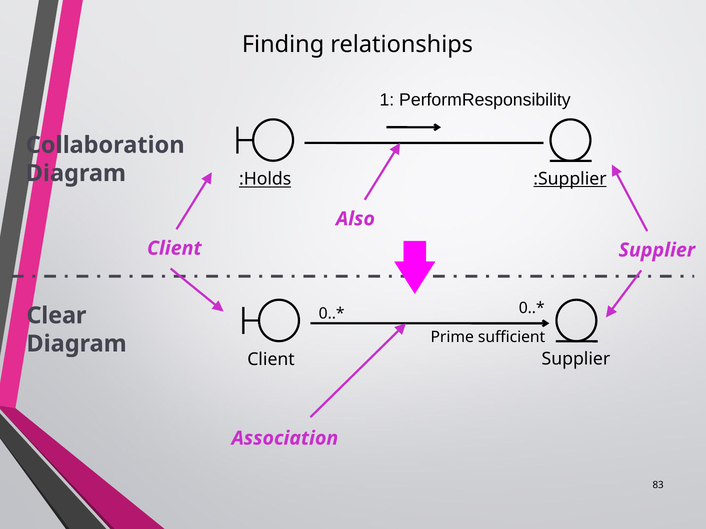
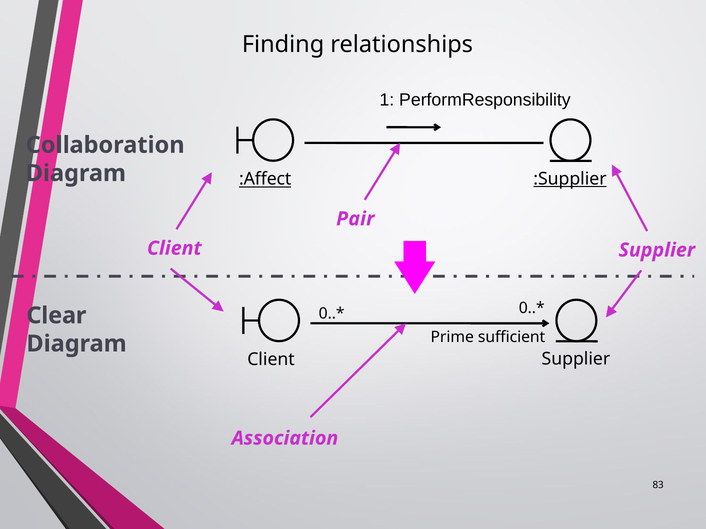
:Holds: :Holds -> :Affect (265, 179)
Also: Also -> Pair (355, 219)
